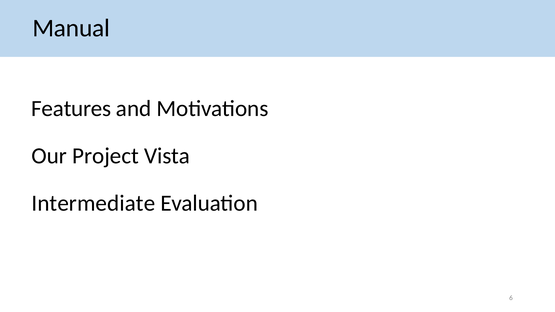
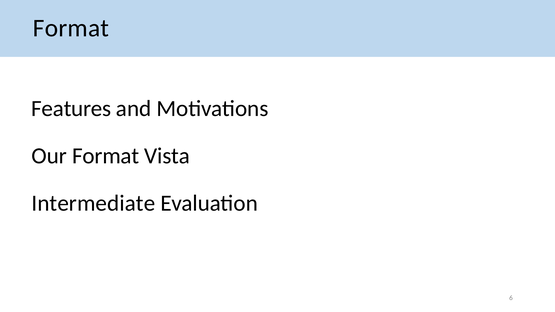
Manual: Manual -> Format (71, 28)
Our Project: Project -> Format (106, 156)
